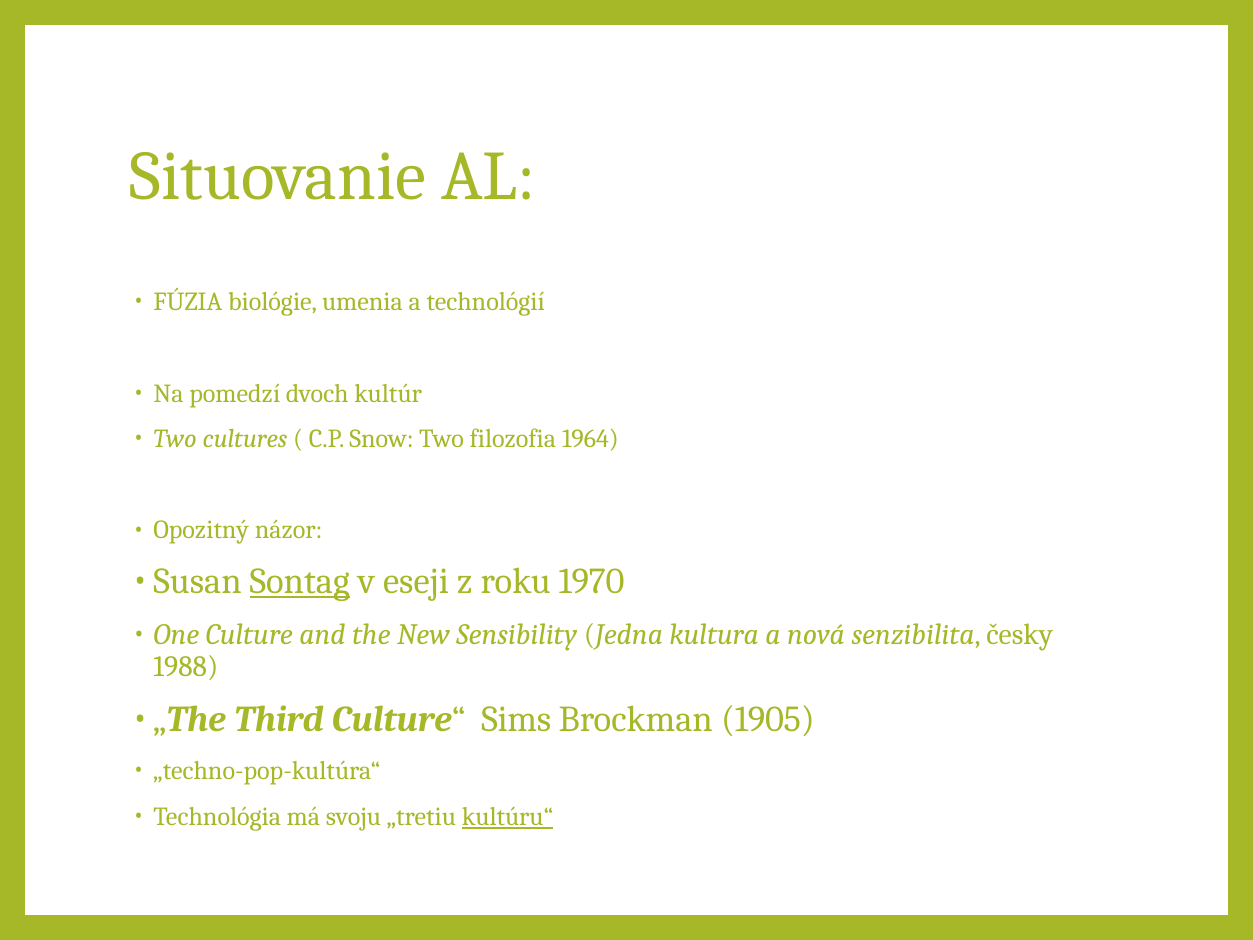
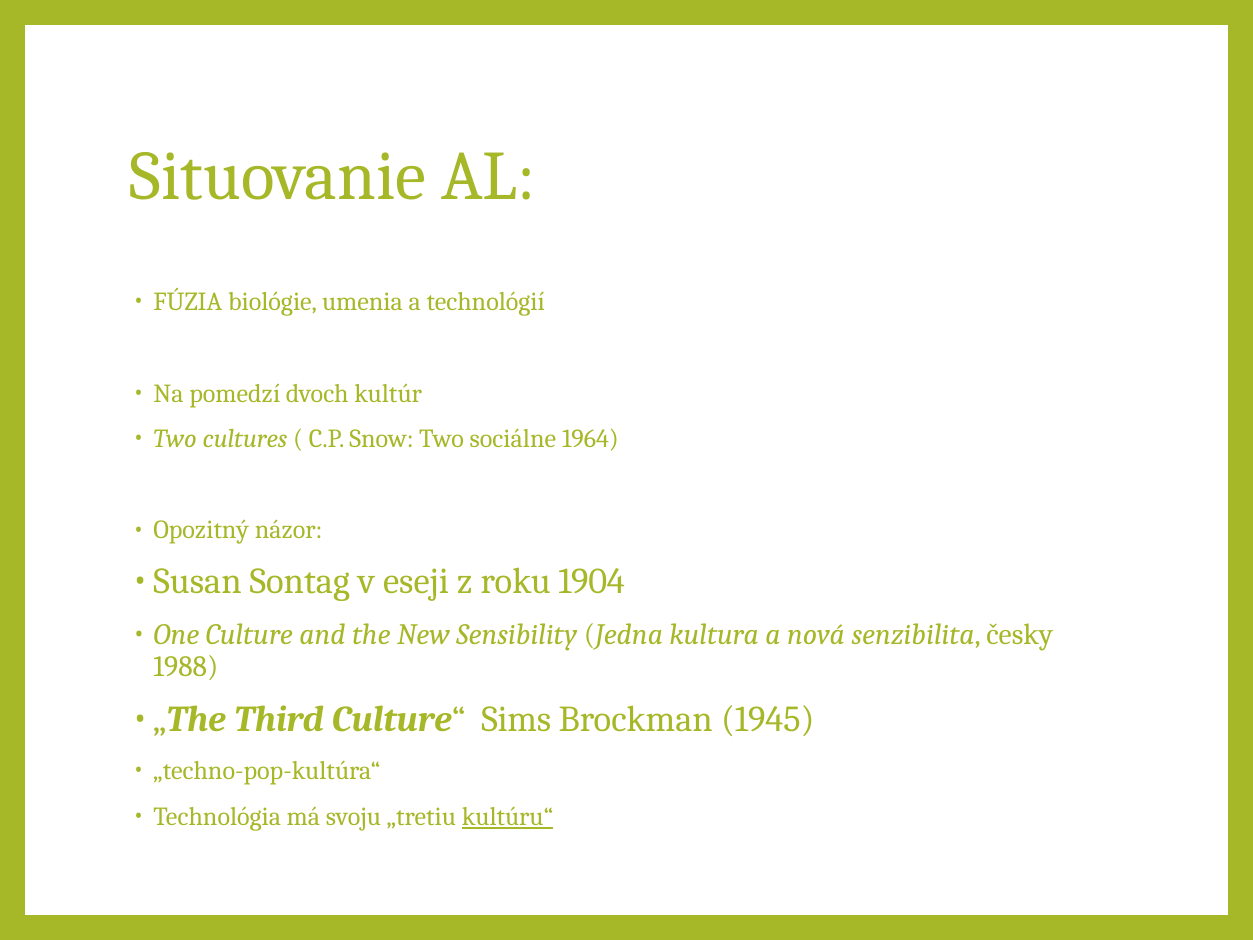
filozofia: filozofia -> sociálne (513, 439)
Sontag underline: present -> none (300, 581)
1970: 1970 -> 1904 (592, 581)
1905: 1905 -> 1945 (768, 720)
